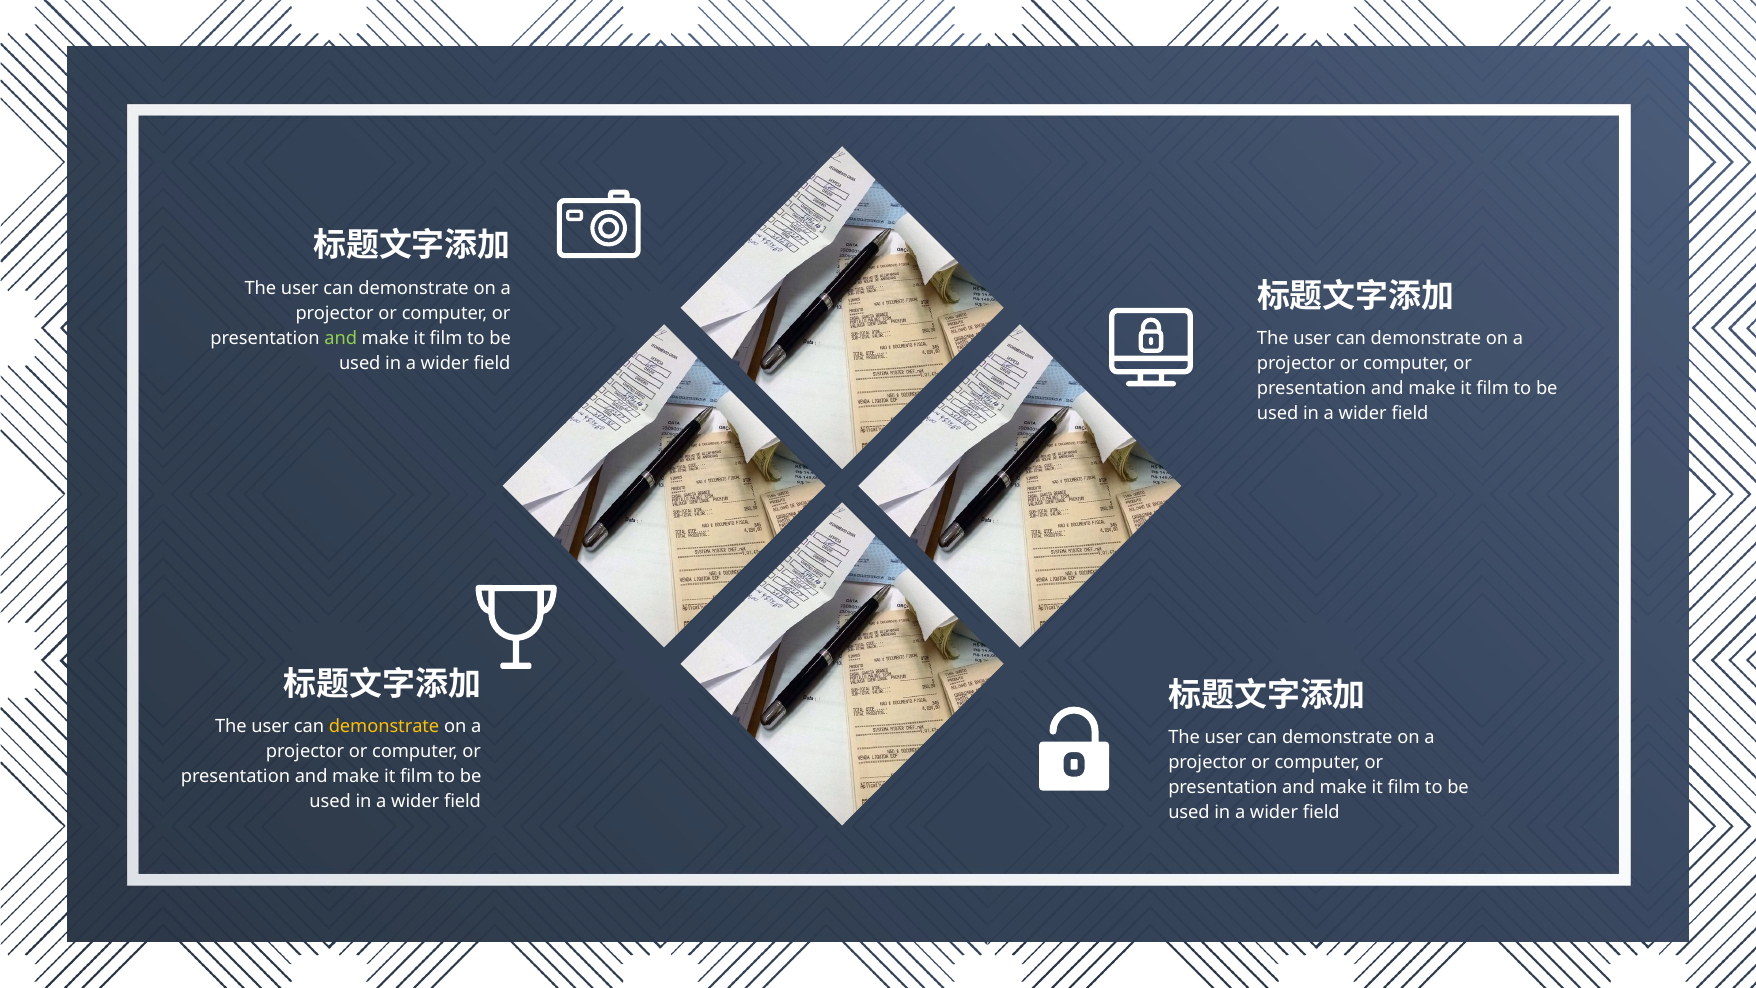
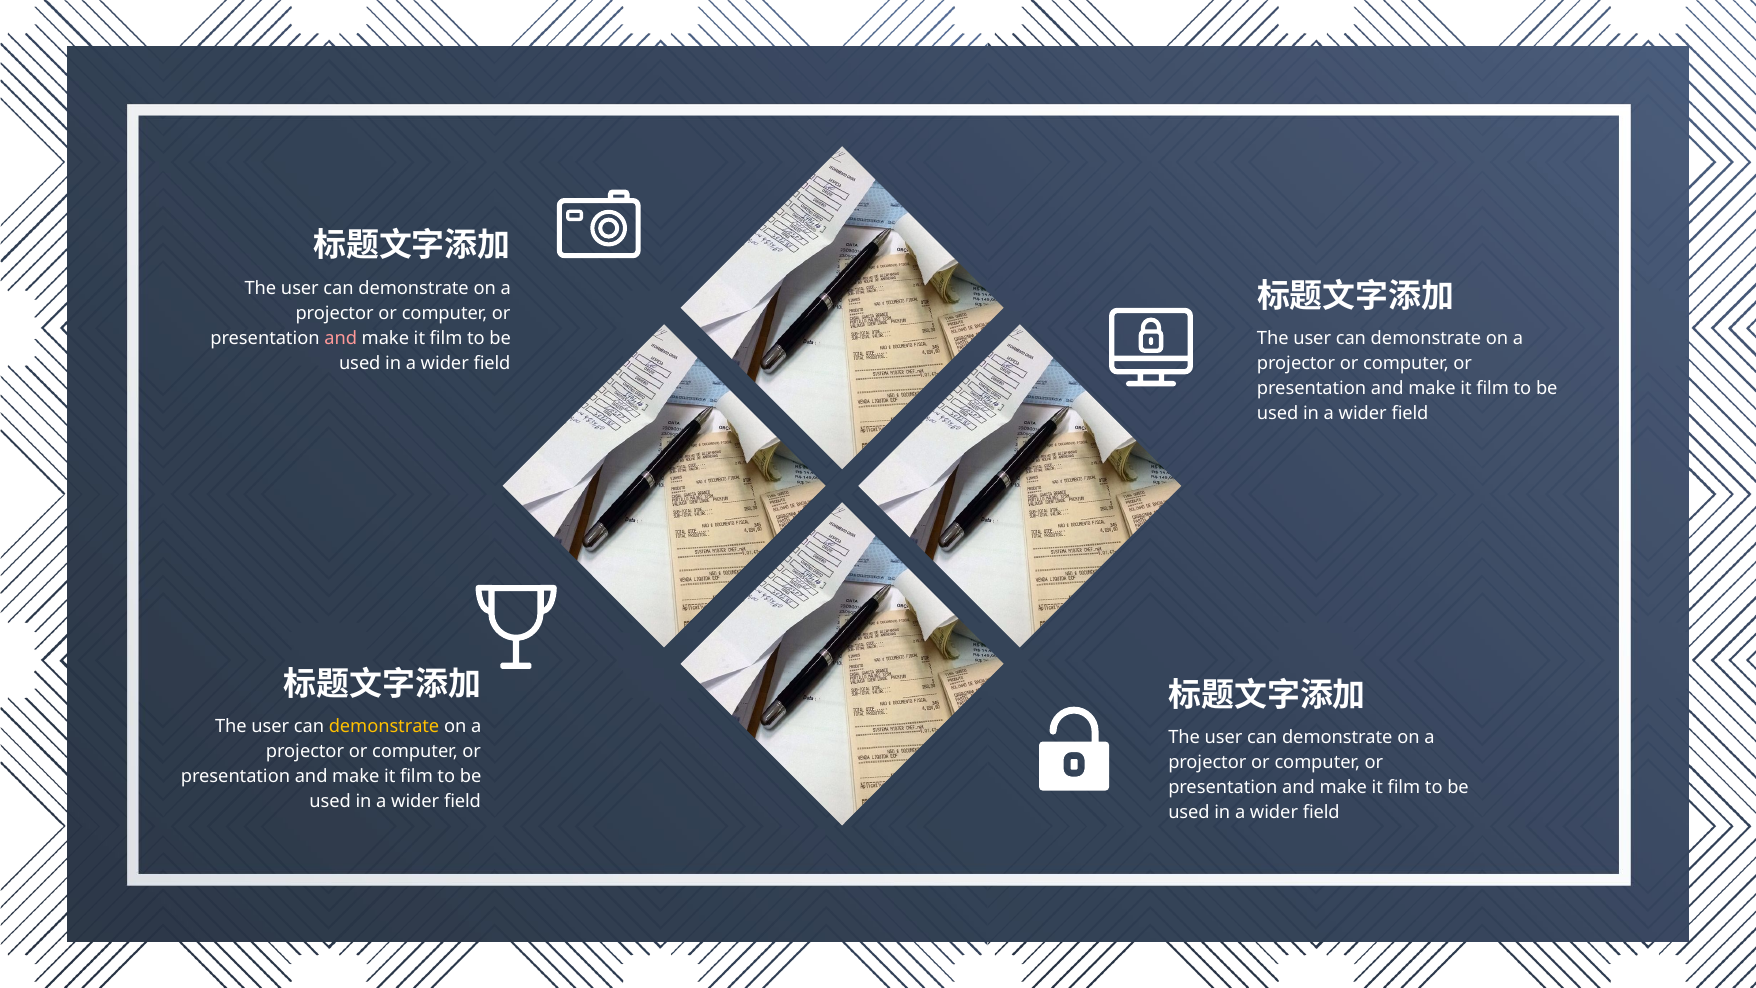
and colour: light green -> pink (341, 338)
